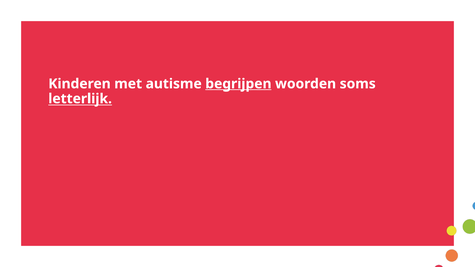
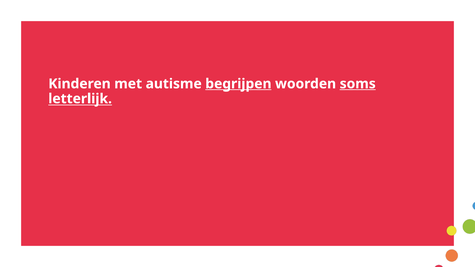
soms underline: none -> present (358, 84)
